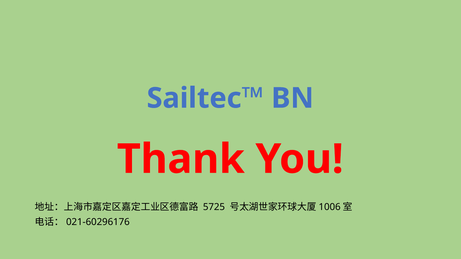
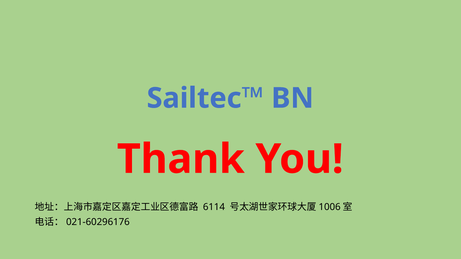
5725: 5725 -> 6114 (214, 207)
